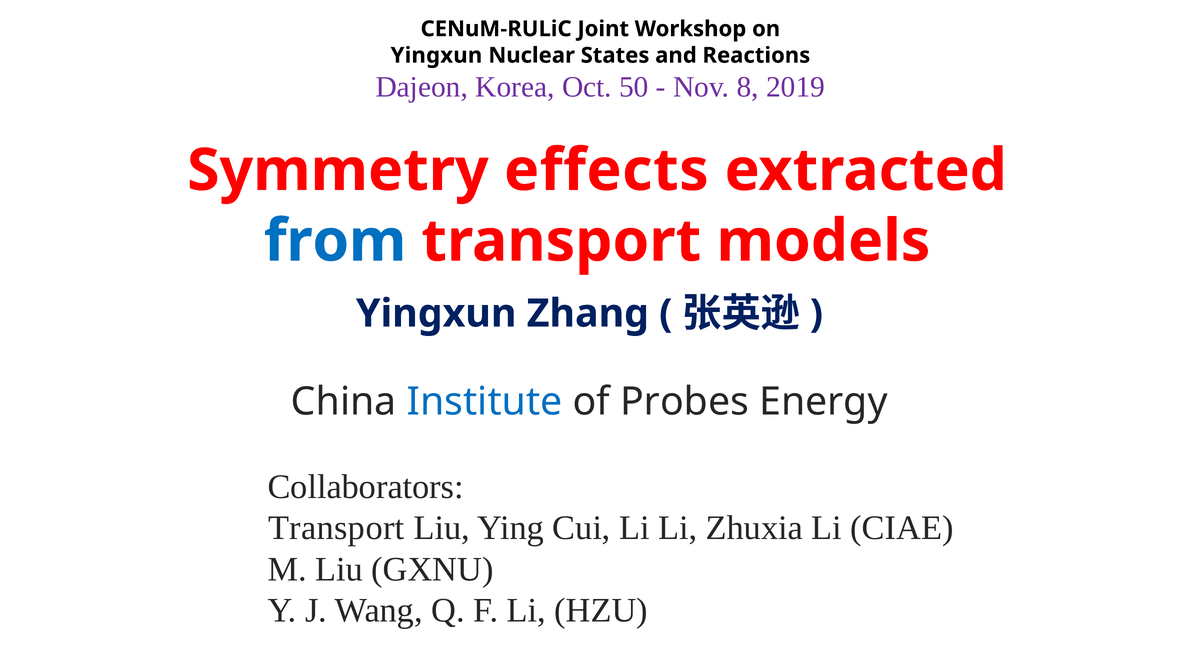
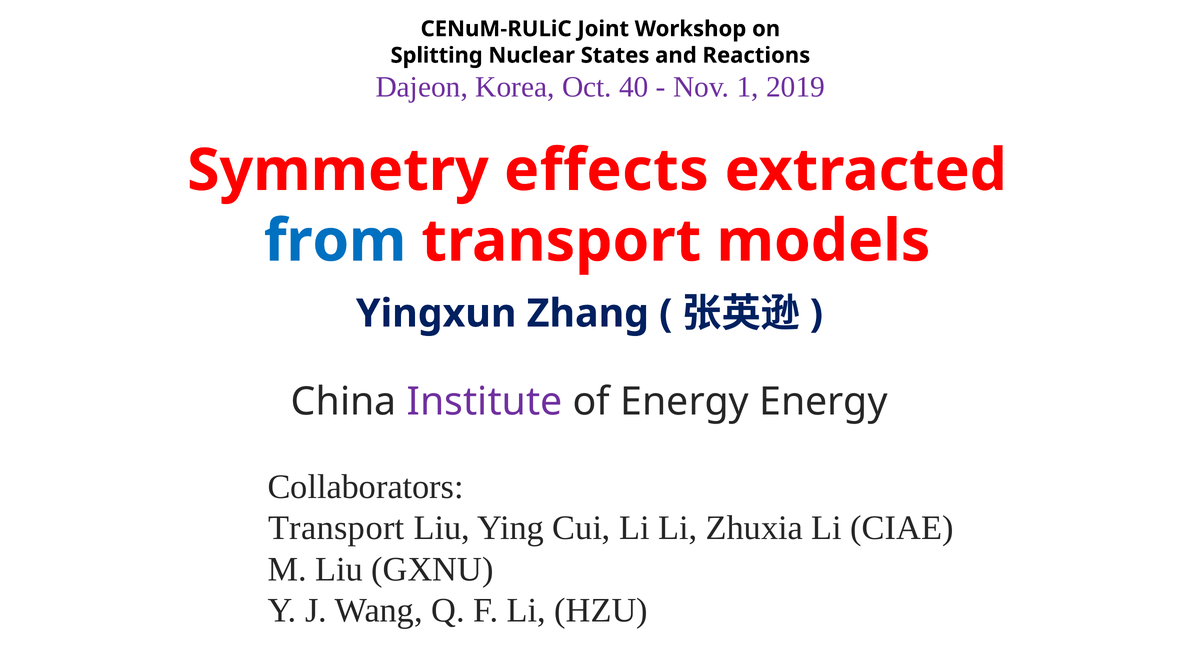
Yingxun: Yingxun -> Splitting (437, 55)
50: 50 -> 40 (634, 87)
8: 8 -> 1 (748, 87)
Institute colour: blue -> purple (485, 402)
of Probes: Probes -> Energy (685, 402)
